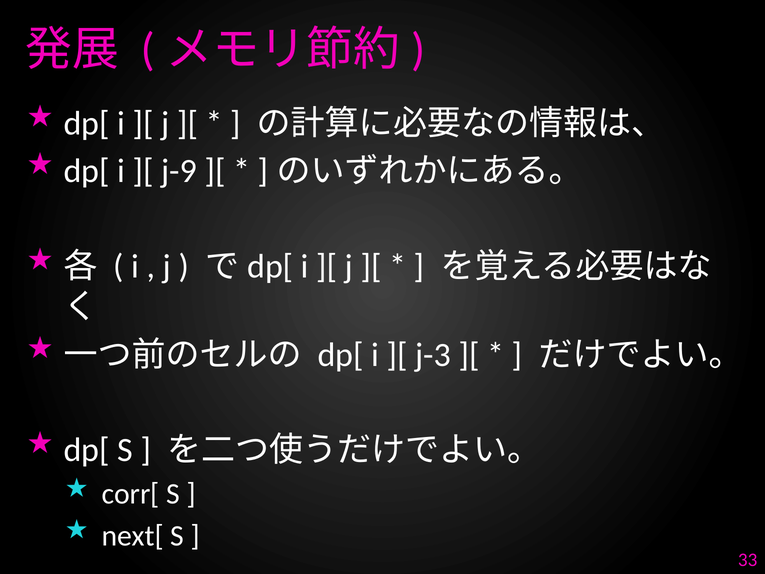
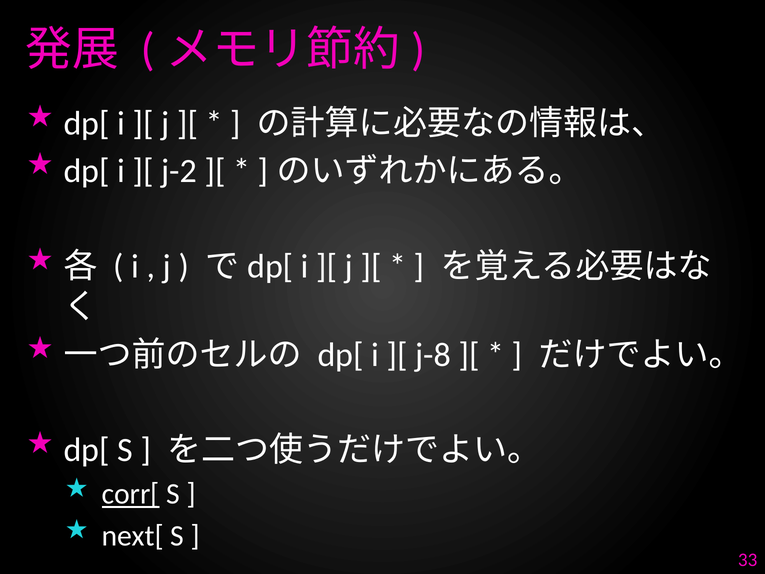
j-9: j-9 -> j-2 (179, 171)
j-3: j-3 -> j-8 (433, 355)
corr[ underline: none -> present (131, 494)
